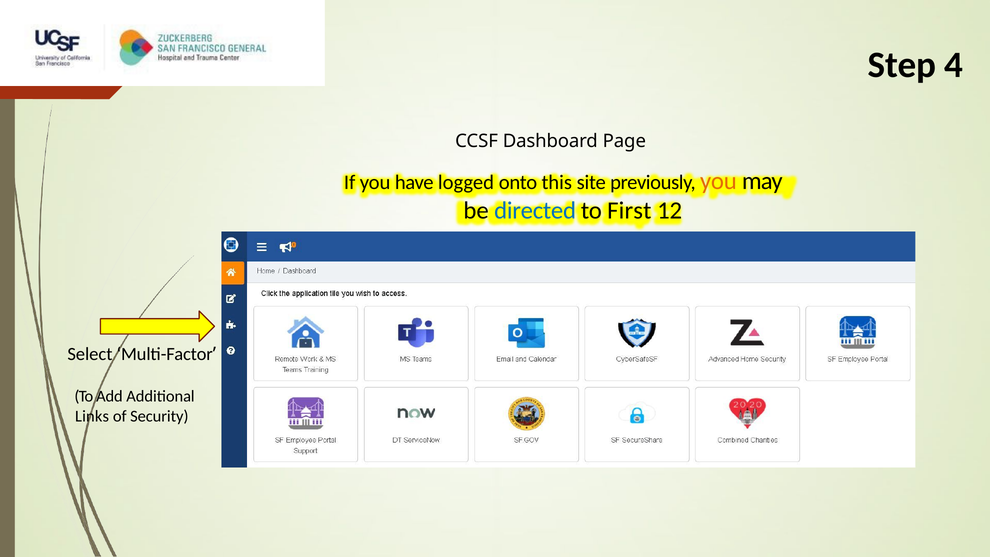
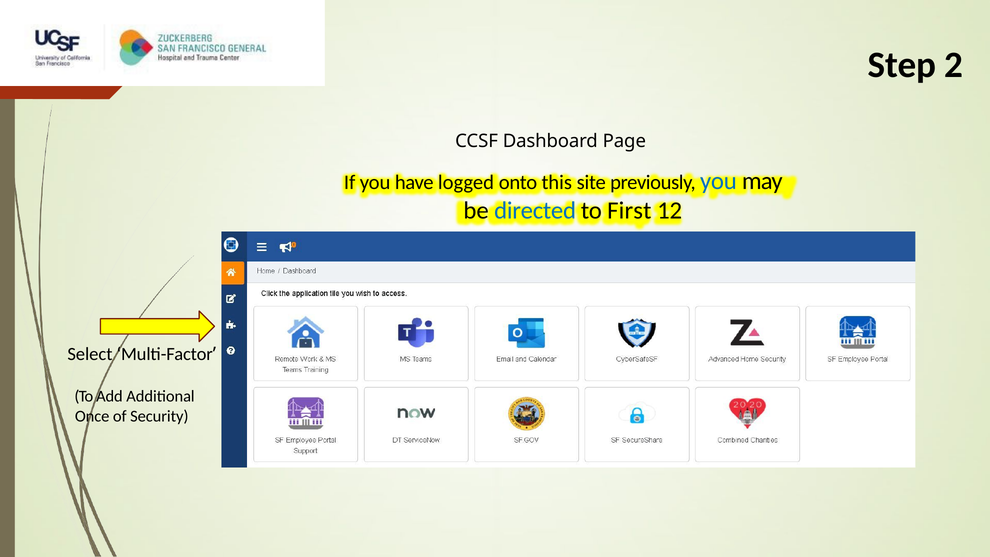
4: 4 -> 2 (954, 65)
you colour: orange -> blue (718, 181)
Links: Links -> Once (92, 416)
